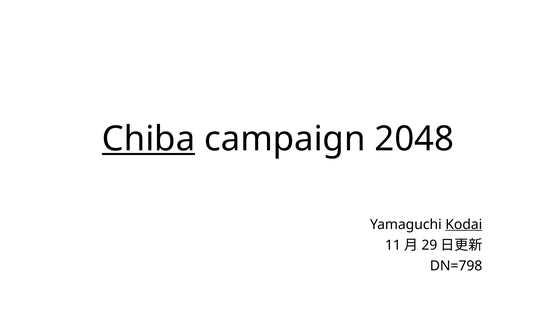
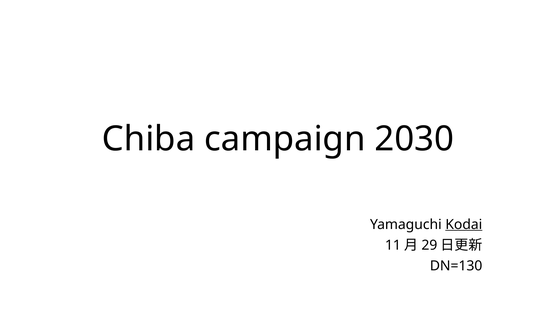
Chiba underline: present -> none (149, 139)
2048: 2048 -> 2030 (414, 139)
DN=798: DN=798 -> DN=130 (456, 266)
